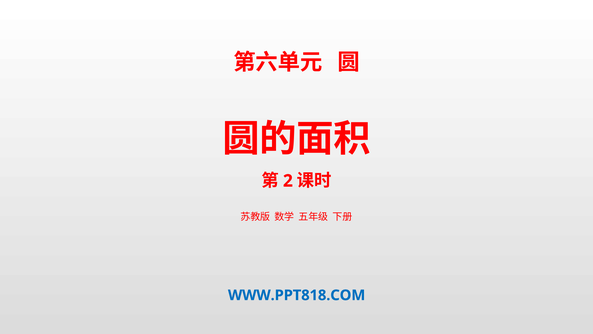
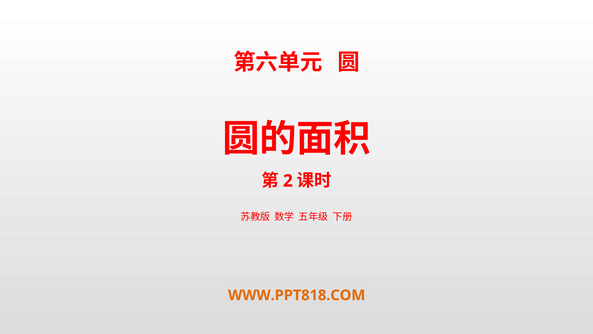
WWW.PPT818.COM colour: blue -> orange (297, 295)
